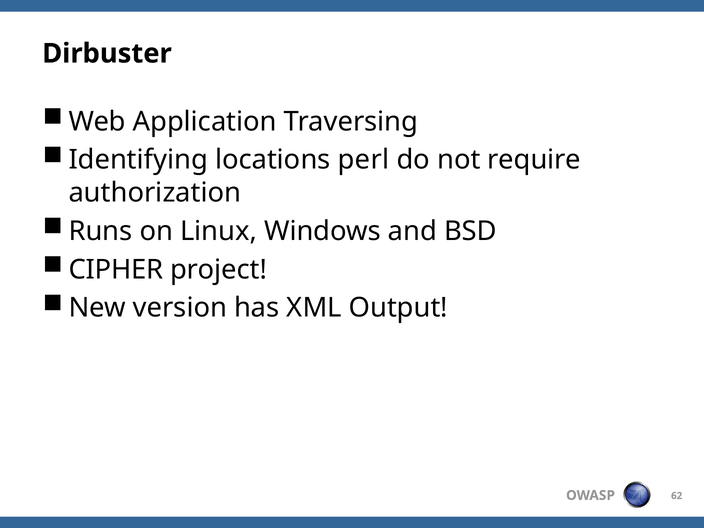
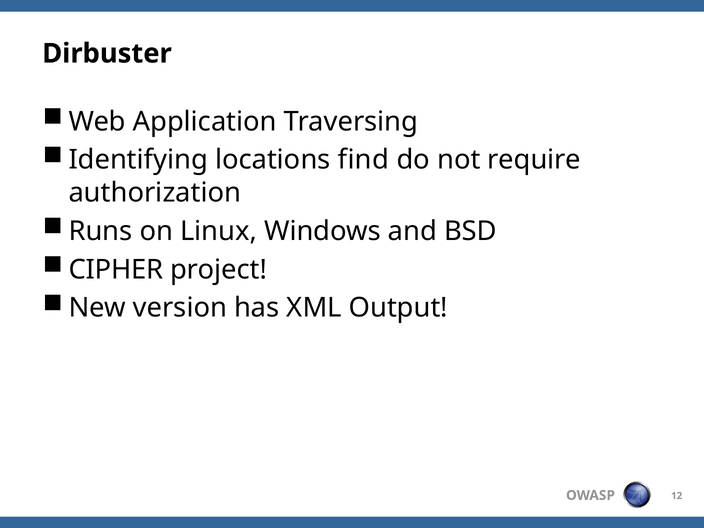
perl: perl -> find (363, 160)
62: 62 -> 12 (677, 496)
